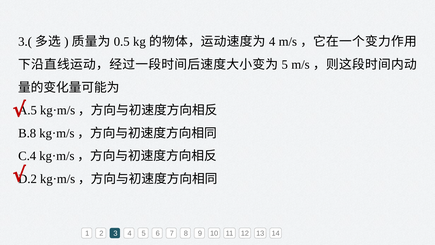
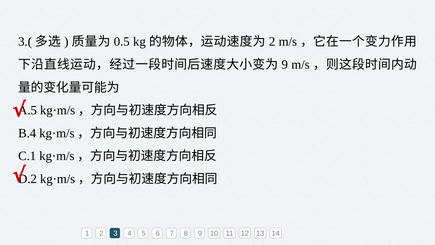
4: 4 -> 2 (272, 42)
5: 5 -> 9 (285, 65)
B.8: B.8 -> B.4 (27, 133)
C.4: C.4 -> C.1 (27, 156)
